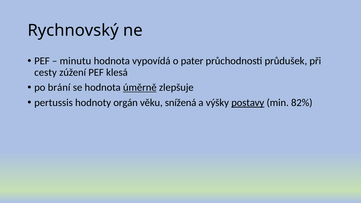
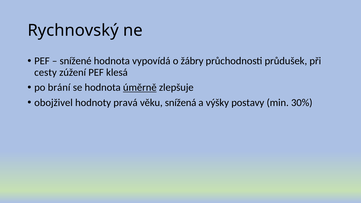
minutu: minutu -> snížené (76, 61)
pater: pater -> žábry (192, 61)
pertussis: pertussis -> obojživel (54, 103)
orgán: orgán -> pravá (126, 103)
postavy underline: present -> none (248, 103)
82%: 82% -> 30% (302, 103)
